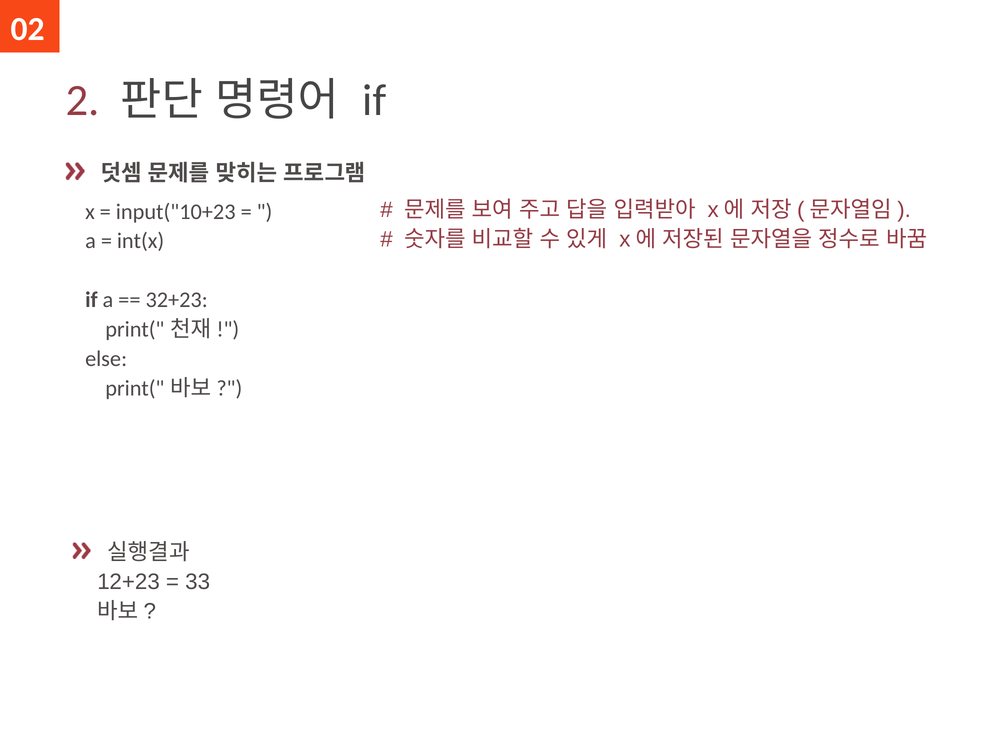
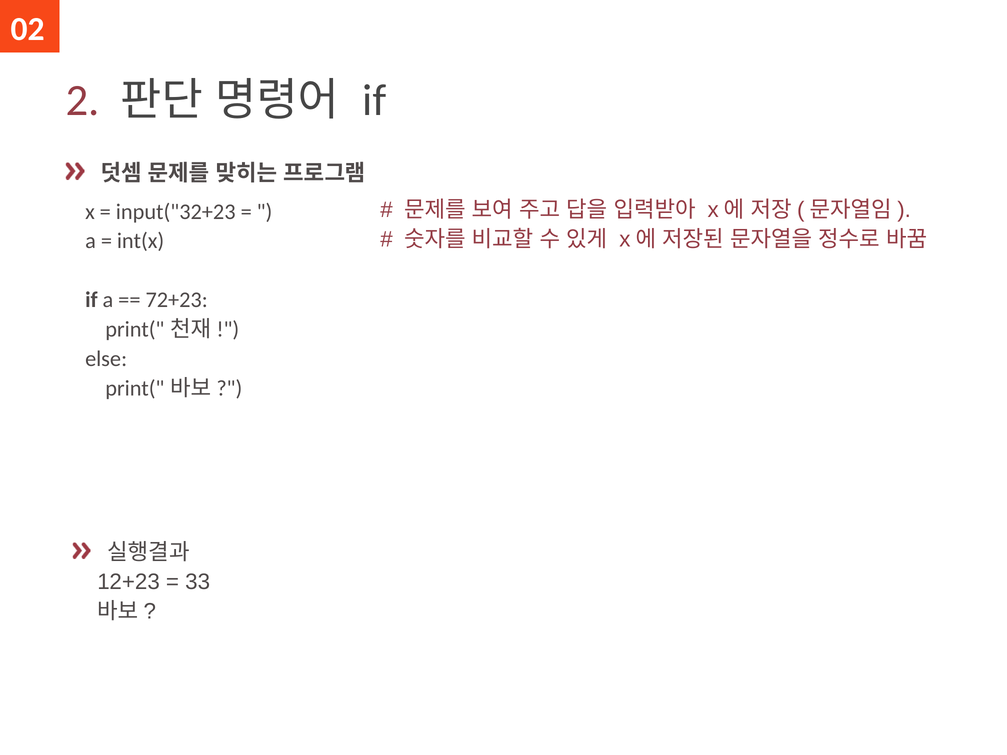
input("10+23: input("10+23 -> input("32+23 (176, 212)
32+23: 32+23 -> 72+23 (177, 300)
